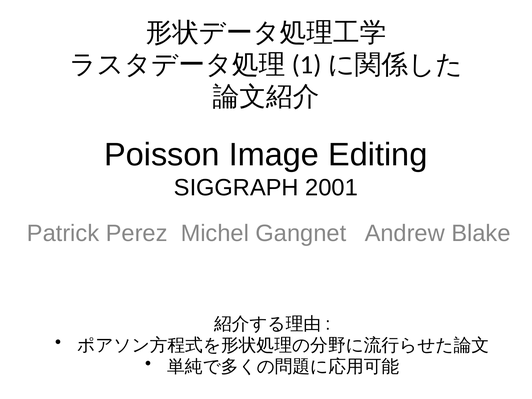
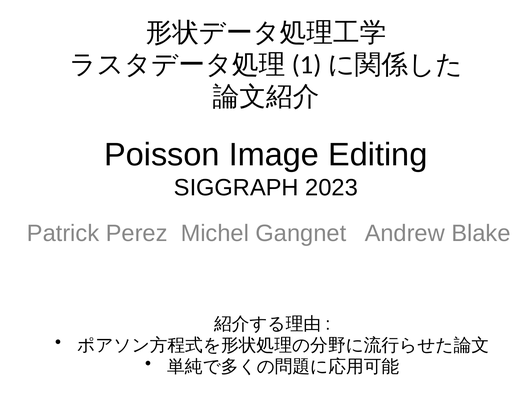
2001: 2001 -> 2023 (332, 188)
